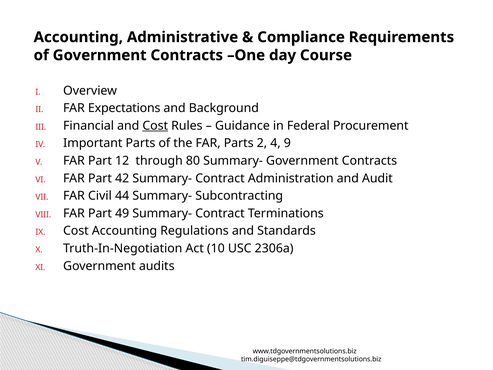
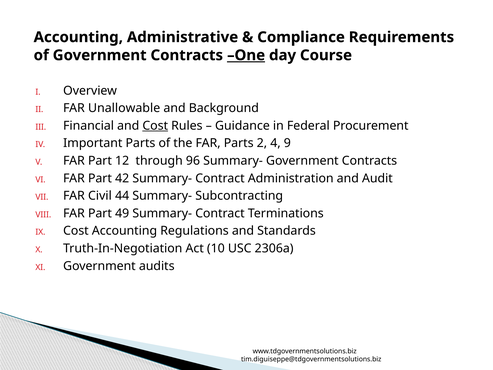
One underline: none -> present (246, 55)
Expectations: Expectations -> Unallowable (124, 108)
80: 80 -> 96 (193, 161)
